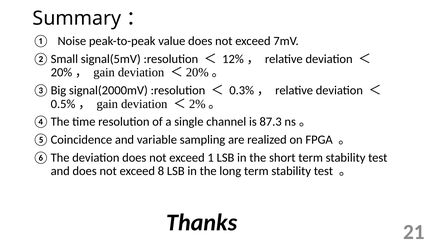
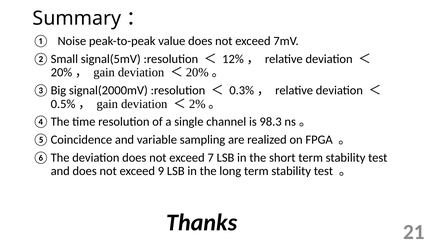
87.3: 87.3 -> 98.3 (271, 122)
1: 1 -> 7 (211, 158)
8: 8 -> 9 (161, 171)
